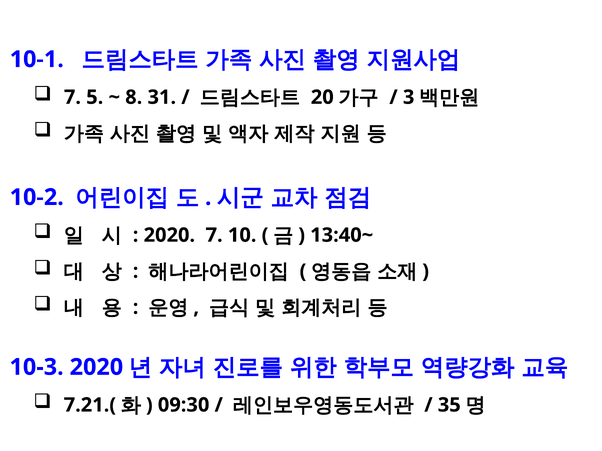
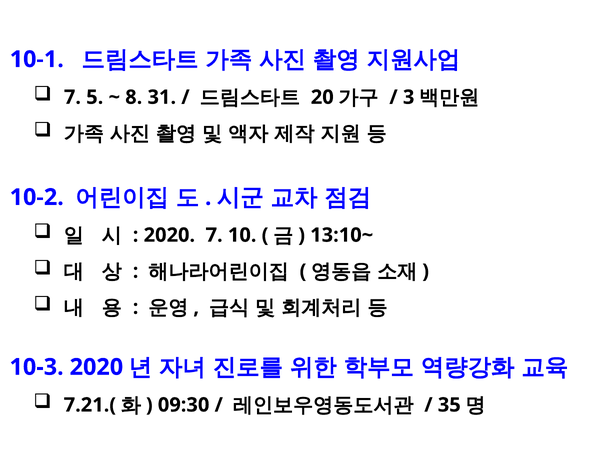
13:40~: 13:40~ -> 13:10~ (342, 235)
